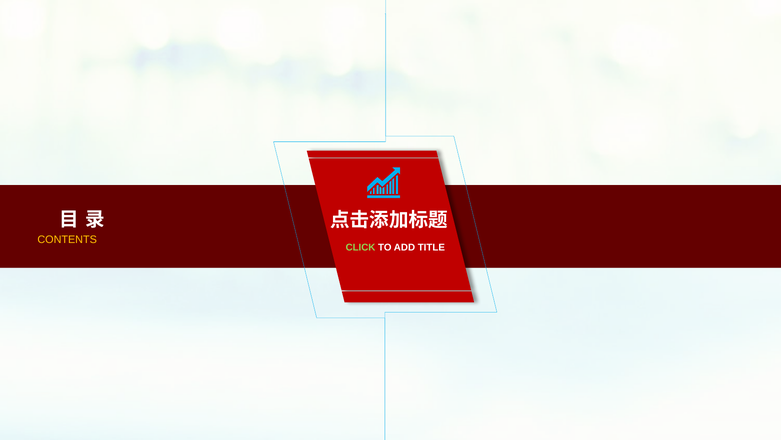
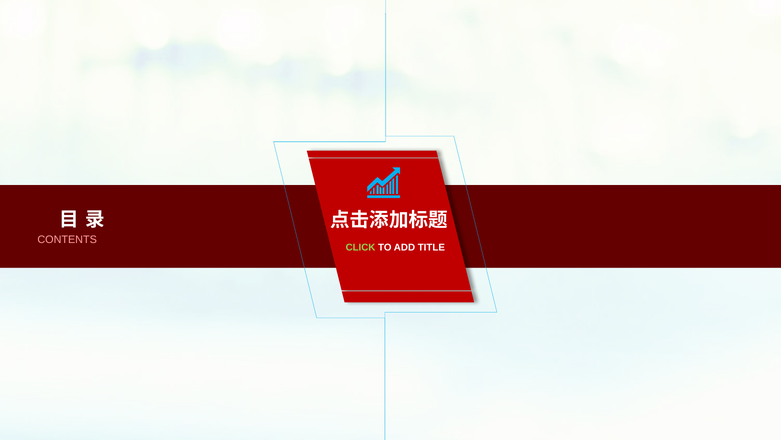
CONTENTS colour: yellow -> pink (67, 239)
